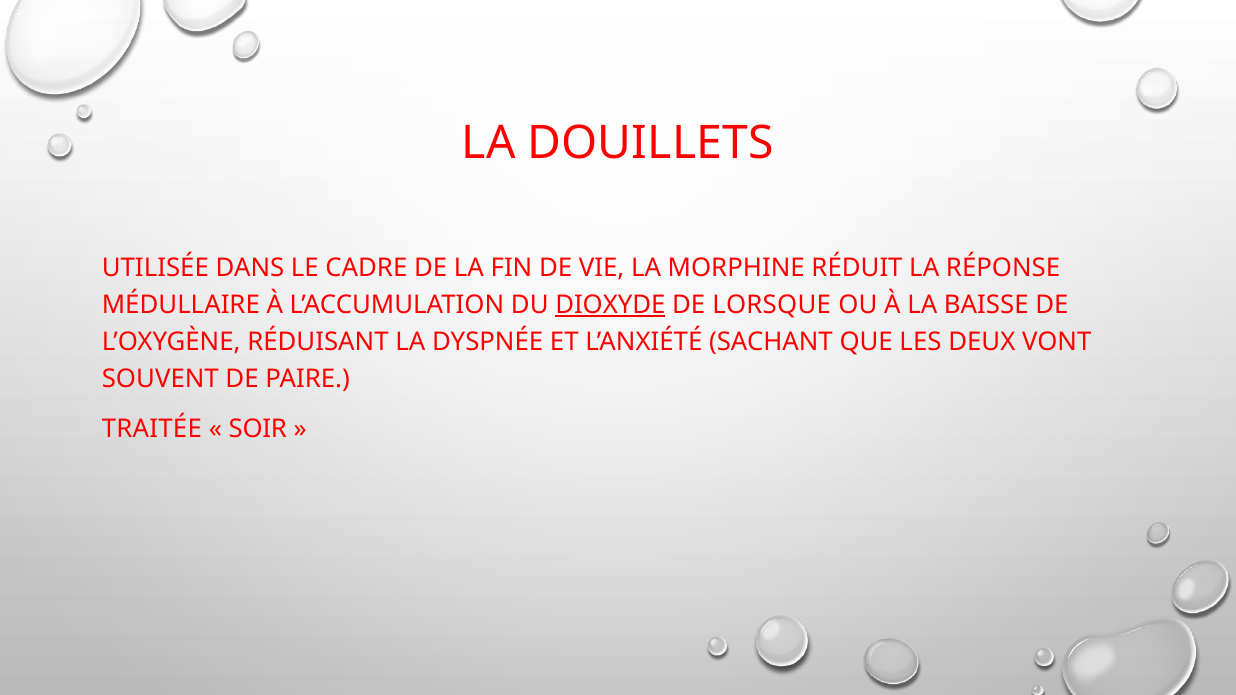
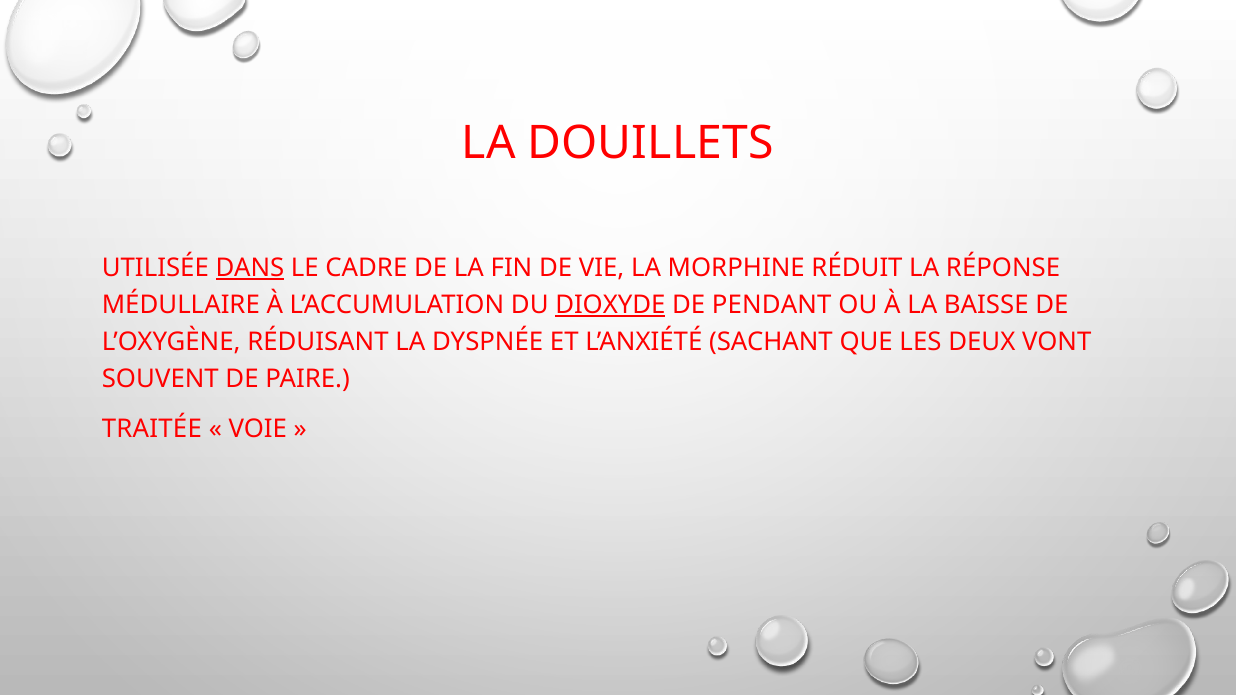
DANS underline: none -> present (250, 268)
LORSQUE: LORSQUE -> PENDANT (772, 305)
SOIR: SOIR -> VOIE (258, 429)
